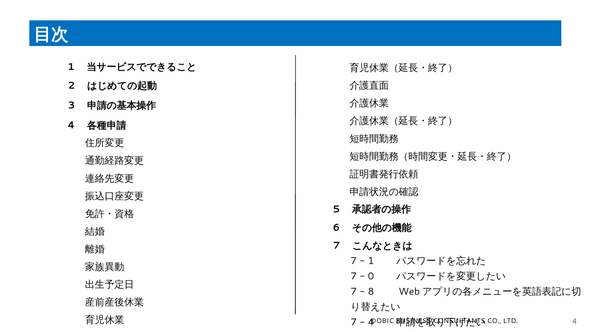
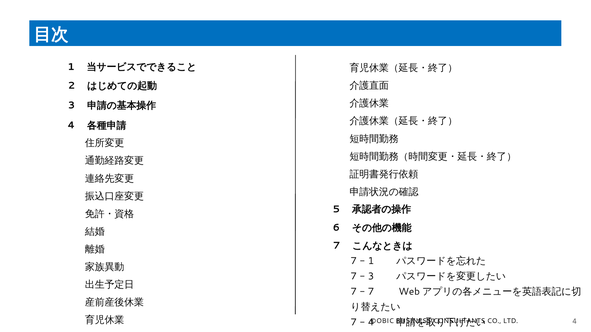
0: 0 -> 3 (371, 277)
8: 8 -> 7 (371, 292)
